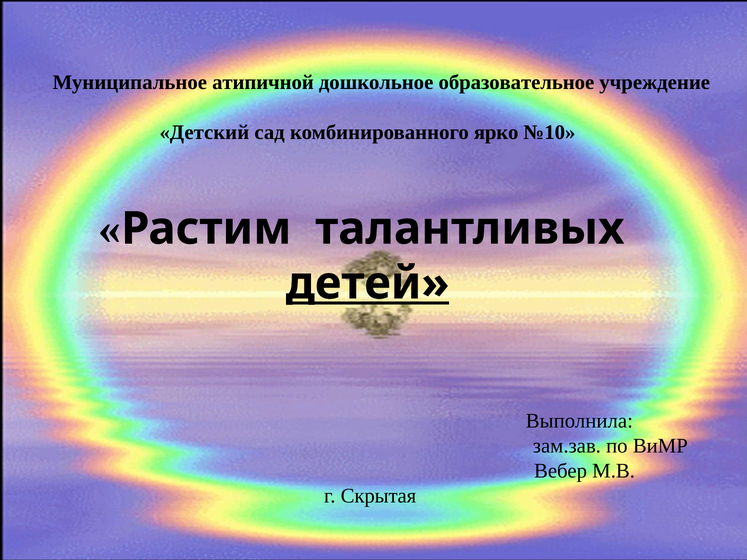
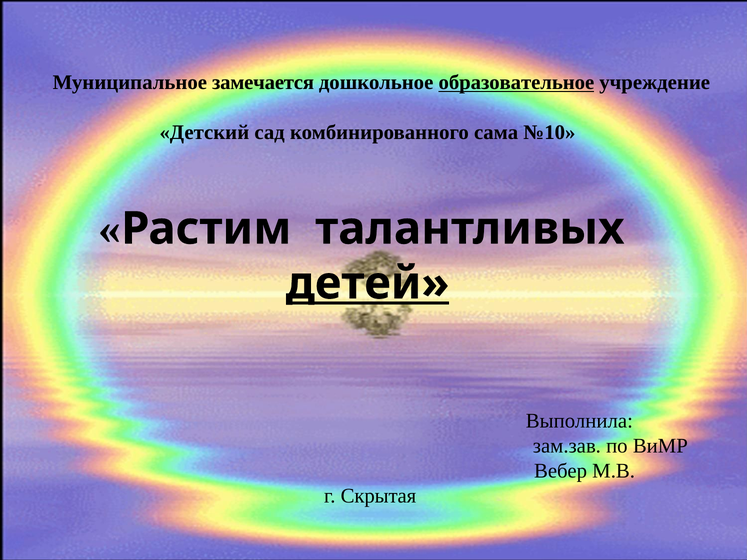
атипичной: атипичной -> замечается (263, 83)
образовательное underline: none -> present (516, 83)
ярко: ярко -> сама (496, 132)
